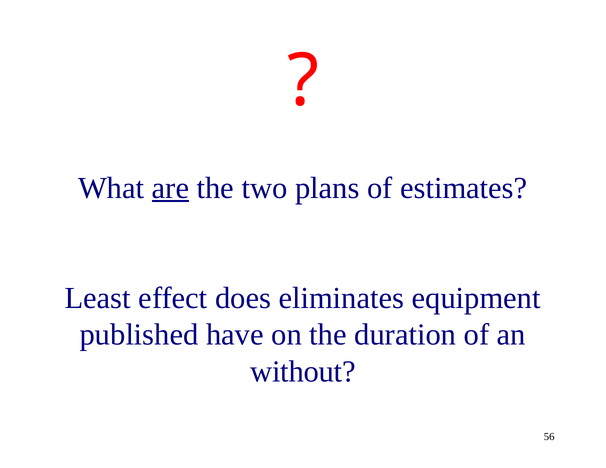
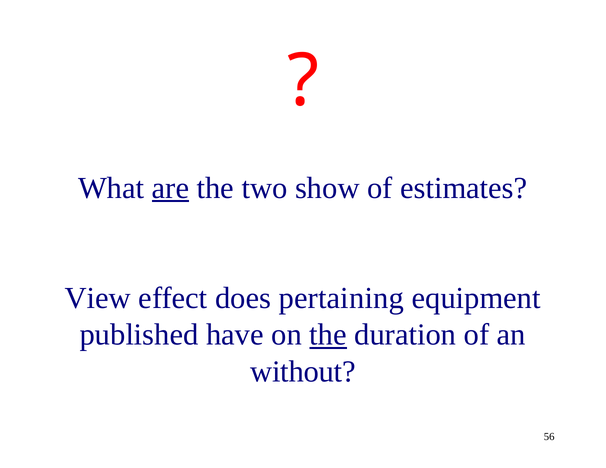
plans: plans -> show (327, 188)
Least: Least -> View (98, 298)
eliminates: eliminates -> pertaining (341, 298)
the underline: none -> present (328, 335)
